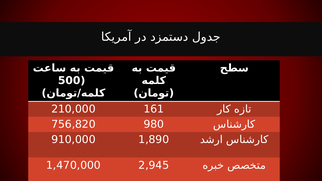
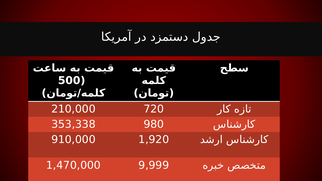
161: 161 -> 720 (154, 109)
756,820: 756,820 -> 353,338 (73, 124)
1,890: 1,890 -> 1,920 (154, 140)
2,945: 2,945 -> 9,999 (154, 165)
